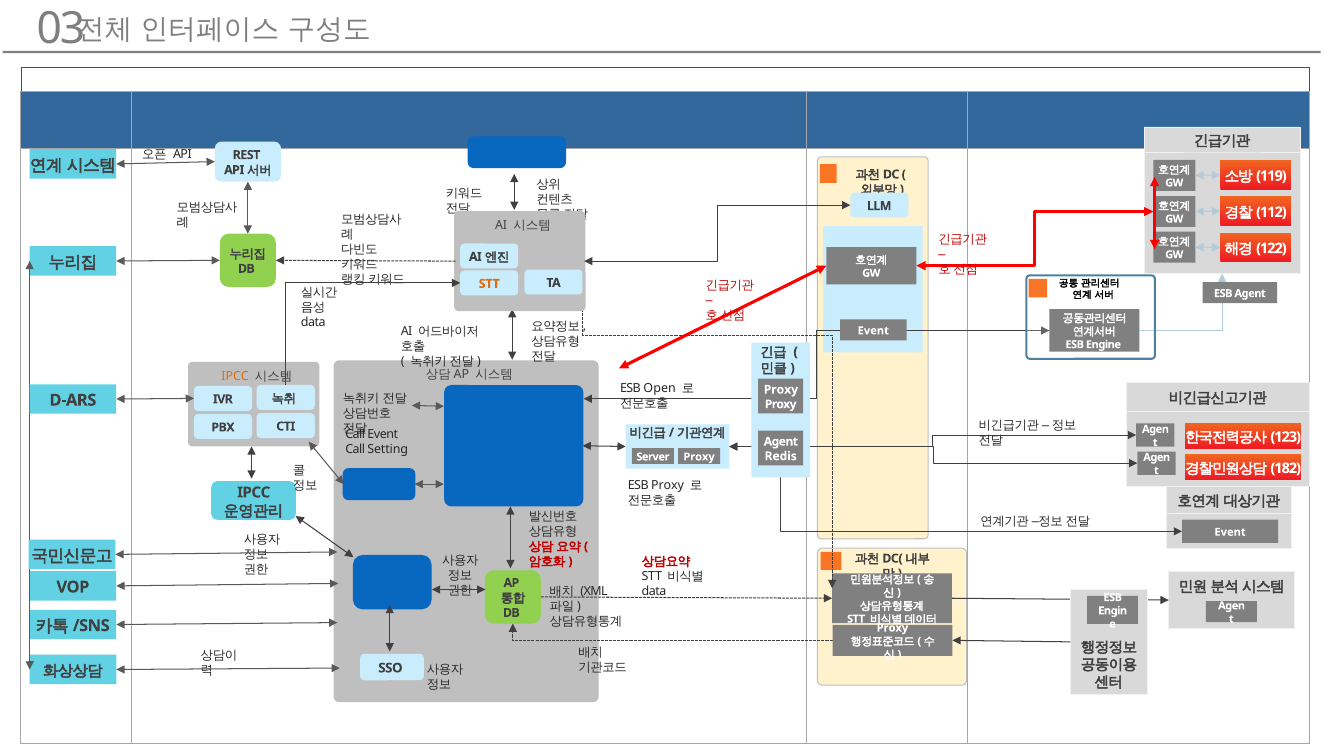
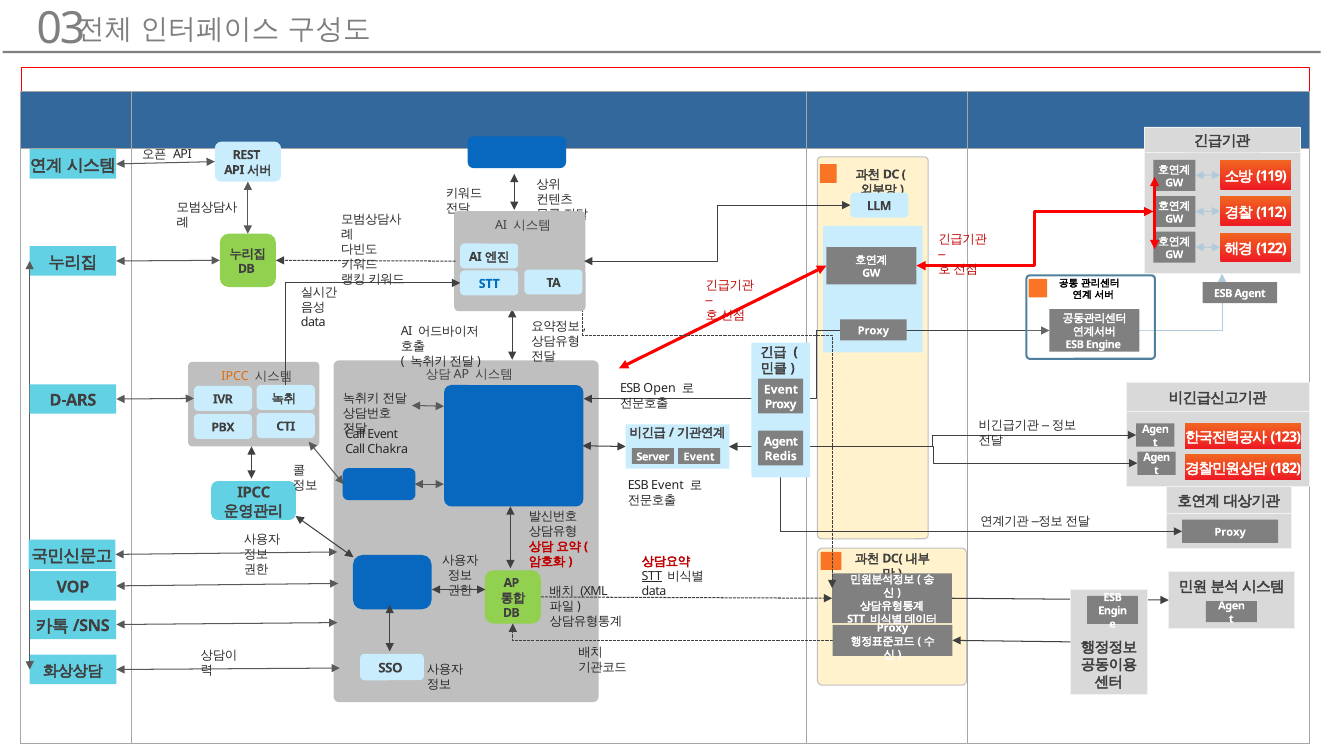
STT colour: orange -> blue (489, 284)
Event: Event -> Proxy (873, 331)
Proxy: Proxy -> Event (781, 390)
Setting: Setting -> Chakra (388, 449)
Proxy: Proxy -> Event (699, 457)
ESB Proxy: Proxy -> Event (668, 486)
Event: Event -> Proxy (1230, 532)
STT underline: none -> present (652, 576)
